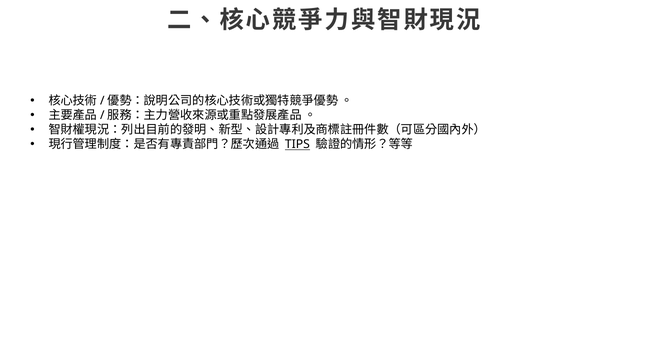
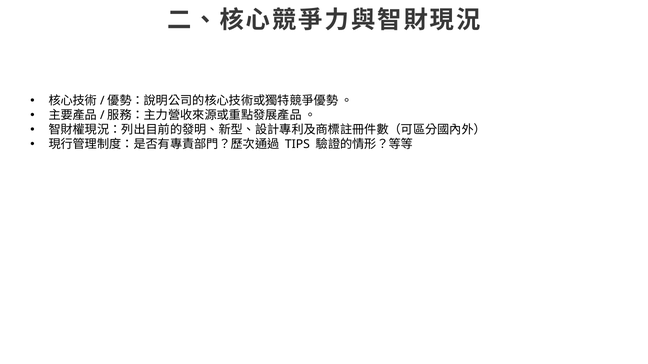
TIPS underline: present -> none (297, 145)
